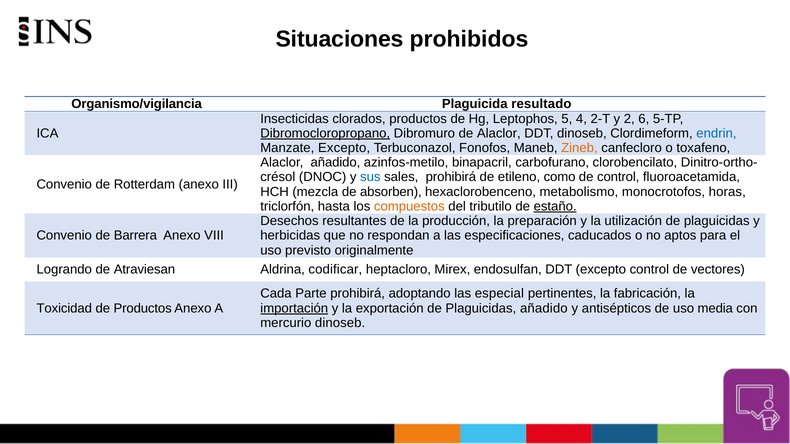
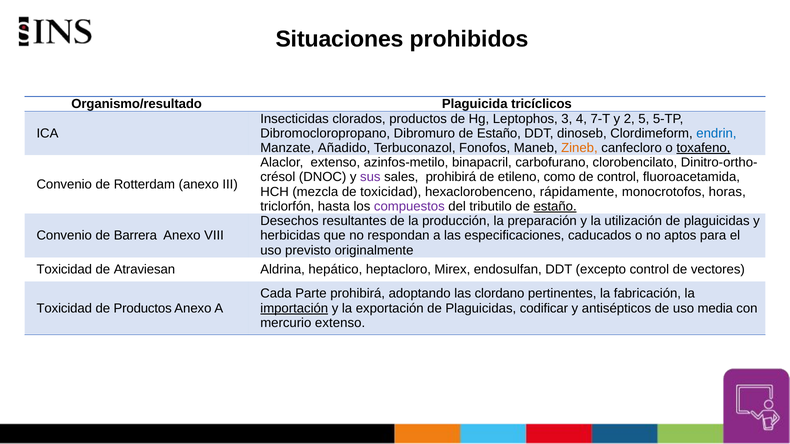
Organismo/vigilancia: Organismo/vigilancia -> Organismo/resultado (137, 104)
resultado: resultado -> tricíclicos (541, 104)
5: 5 -> 3 (567, 119)
2-T: 2-T -> 7-T (600, 119)
6: 6 -> 5 (644, 119)
Dibromocloropropano underline: present -> none (325, 133)
Dibromuro de Alaclor: Alaclor -> Estaño (499, 133)
Manzate Excepto: Excepto -> Añadido (344, 148)
toxafeno underline: none -> present (703, 148)
Alaclor añadido: añadido -> extenso (335, 163)
sus colour: blue -> purple (370, 177)
de absorben: absorben -> toxicidad (391, 192)
metabolismo: metabolismo -> rápidamente (579, 192)
compuestos colour: orange -> purple (409, 207)
Logrando: Logrando -> Toxicidad (64, 270)
codificar: codificar -> hepático (335, 270)
especial: especial -> clordano (499, 294)
Plaguicidas añadido: añadido -> codificar (544, 308)
mercurio dinoseb: dinoseb -> extenso (340, 323)
